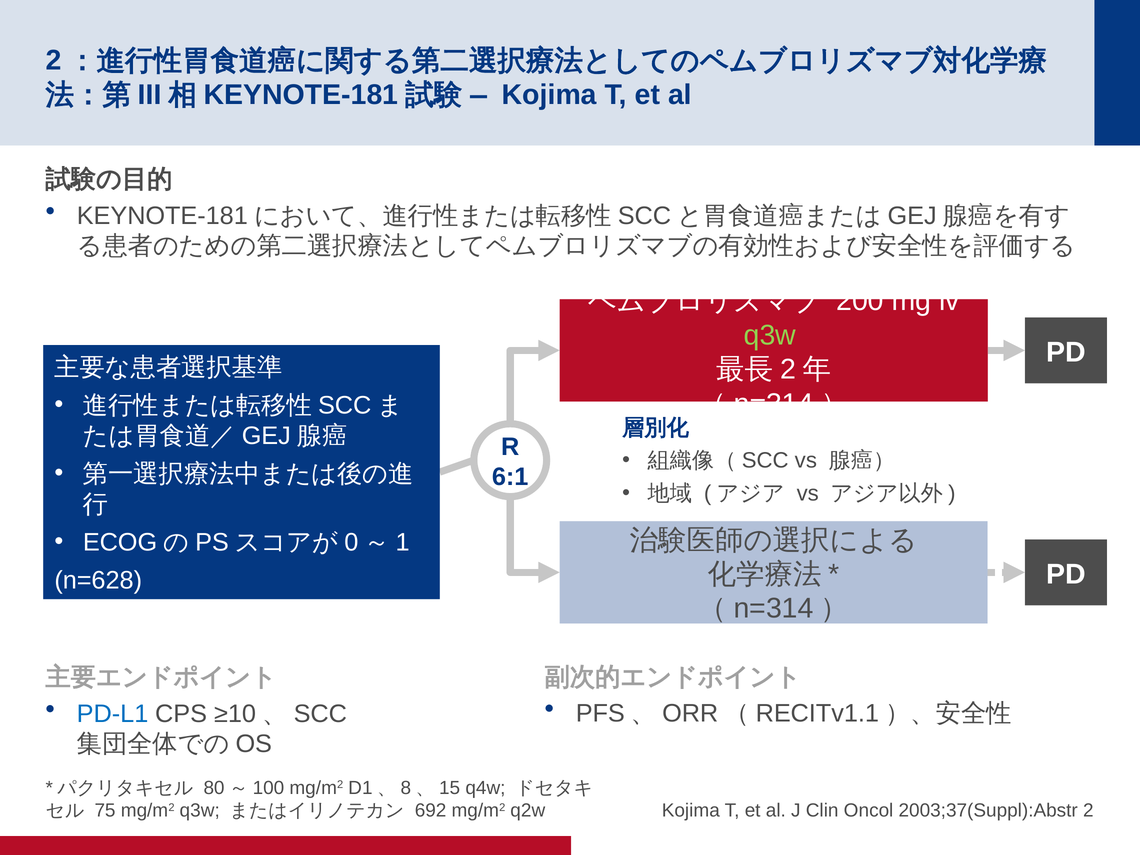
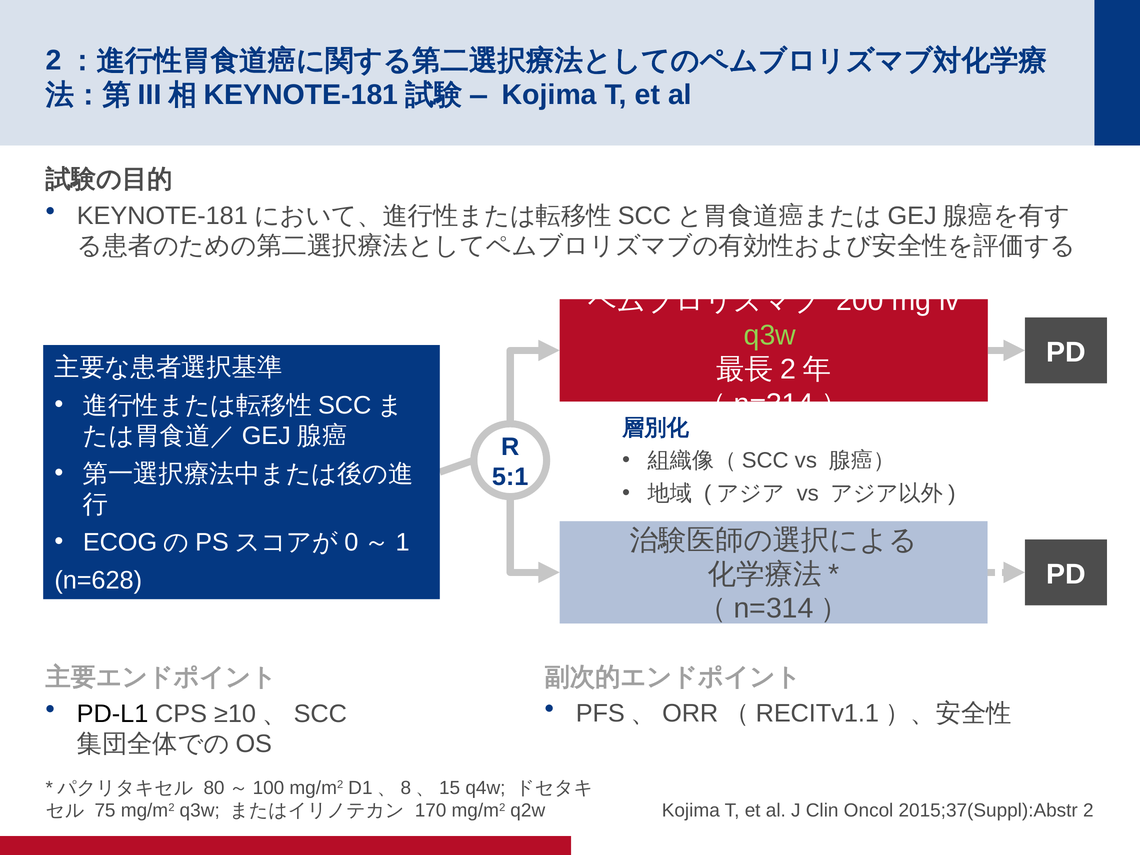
6:1: 6:1 -> 5:1 (510, 477)
PD-L1 colour: blue -> black (113, 714)
692: 692 -> 170 (431, 811)
2003;37(Suppl):Abstr: 2003;37(Suppl):Abstr -> 2015;37(Suppl):Abstr (988, 811)
